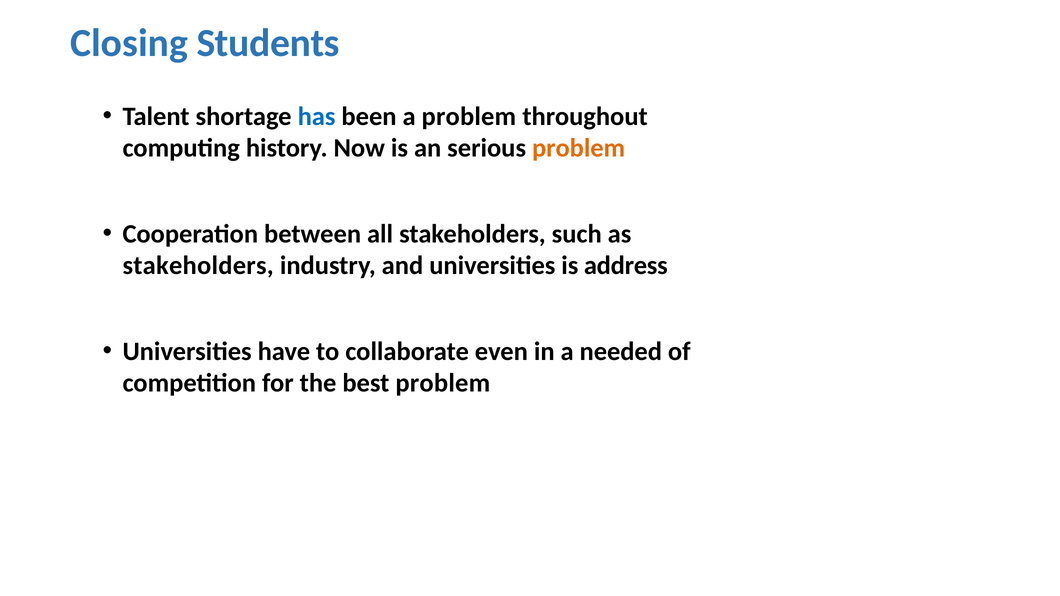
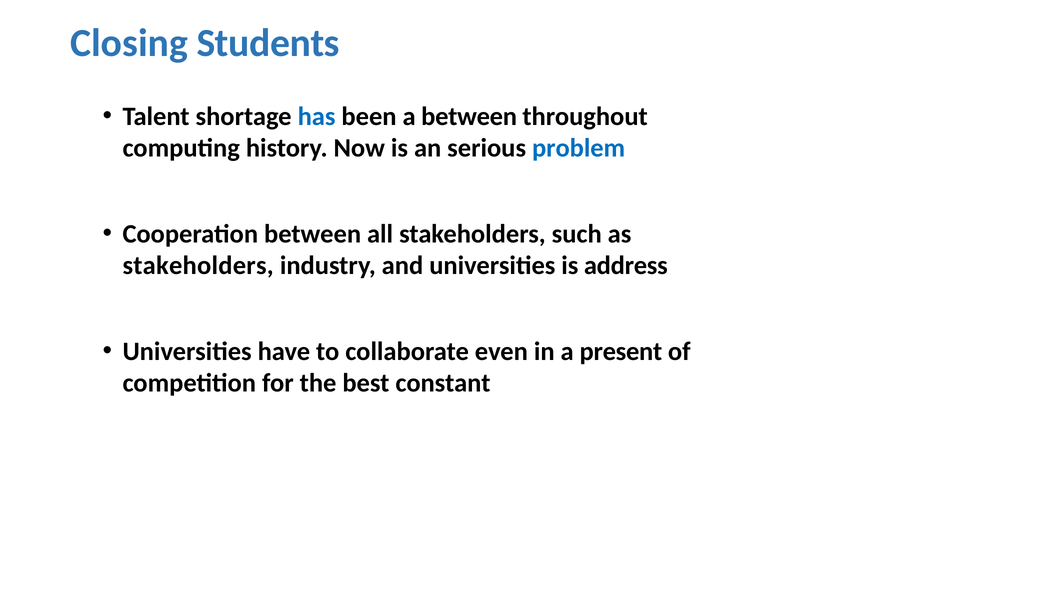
a problem: problem -> between (469, 116)
problem colour: orange -> blue (579, 148)
needed: needed -> present (621, 351)
best problem: problem -> constant (443, 383)
